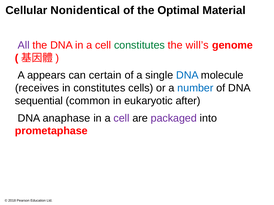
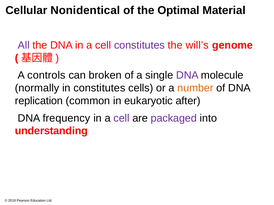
constitutes colour: green -> purple (139, 45)
appears: appears -> controls (46, 75)
certain: certain -> broken (105, 75)
DNA colour: blue -> purple (187, 75)
receives: receives -> normally (37, 88)
number colour: blue -> orange (195, 88)
sequential: sequential -> replication (39, 101)
anaphase: anaphase -> frequency (66, 118)
prometaphase: prometaphase -> understanding (51, 131)
